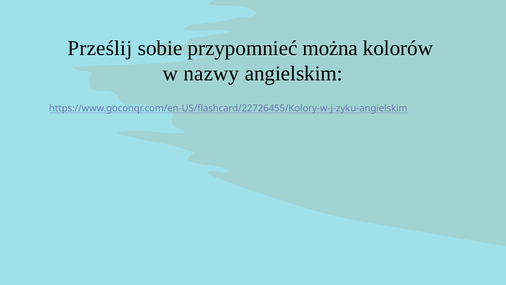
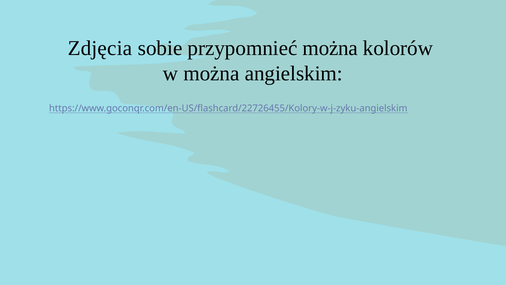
Prześlij: Prześlij -> Zdjęcia (100, 48)
w nazwy: nazwy -> można (211, 73)
